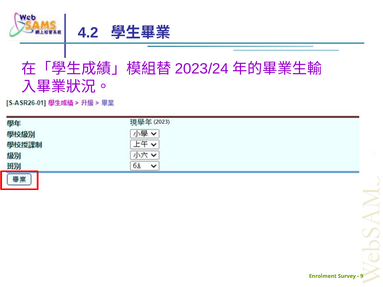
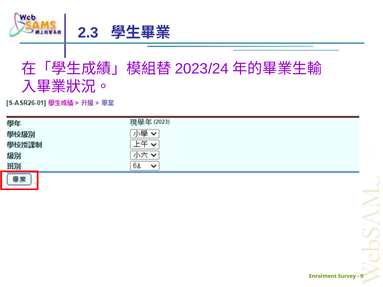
4.2: 4.2 -> 2.3 (88, 33)
